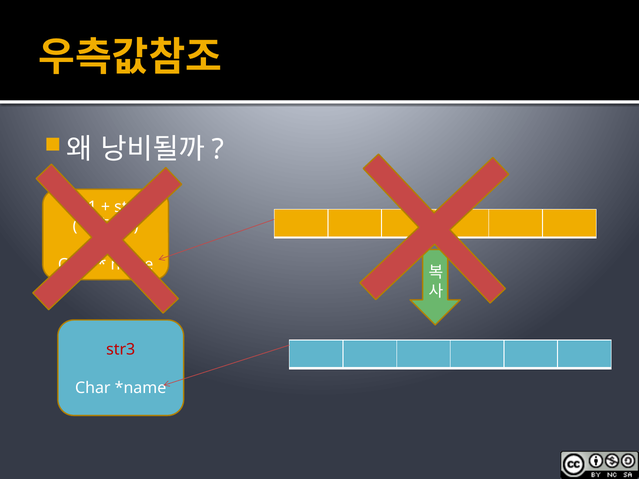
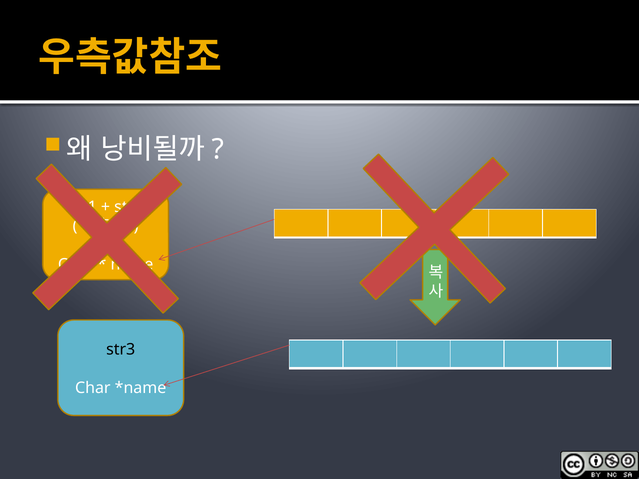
str3 colour: red -> black (121, 350)
